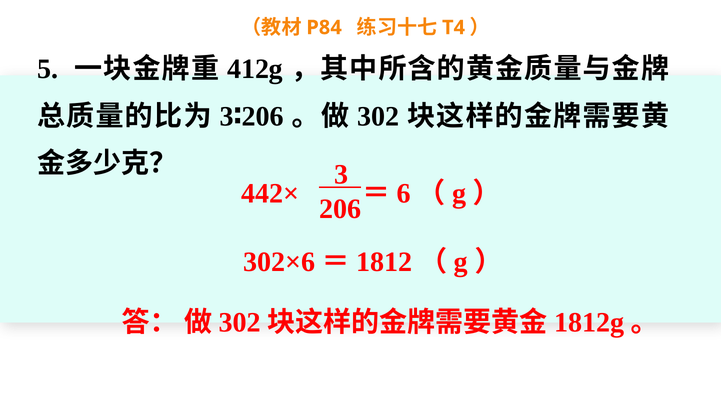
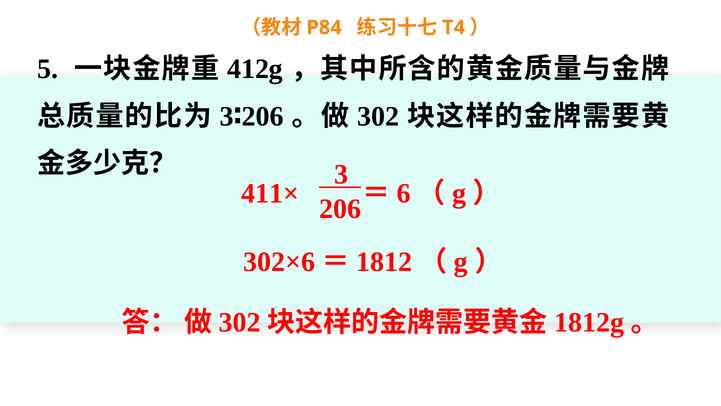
442×: 442× -> 411× (270, 193)
